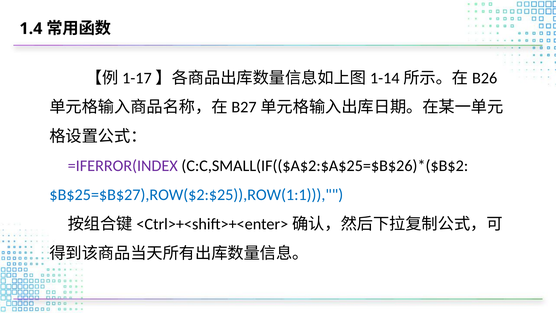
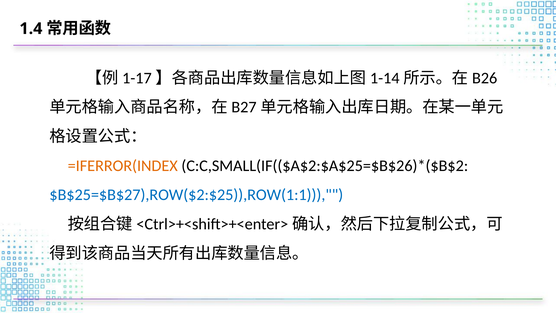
=IFERROR(INDEX colour: purple -> orange (123, 166)
